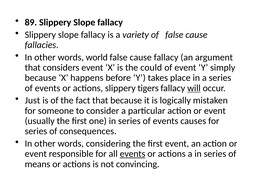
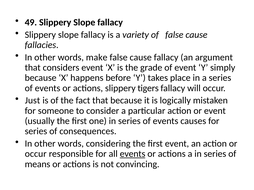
89: 89 -> 49 (31, 22)
world: world -> make (97, 57)
could: could -> grade (151, 68)
will underline: present -> none (194, 88)
event: event -> occur (36, 154)
